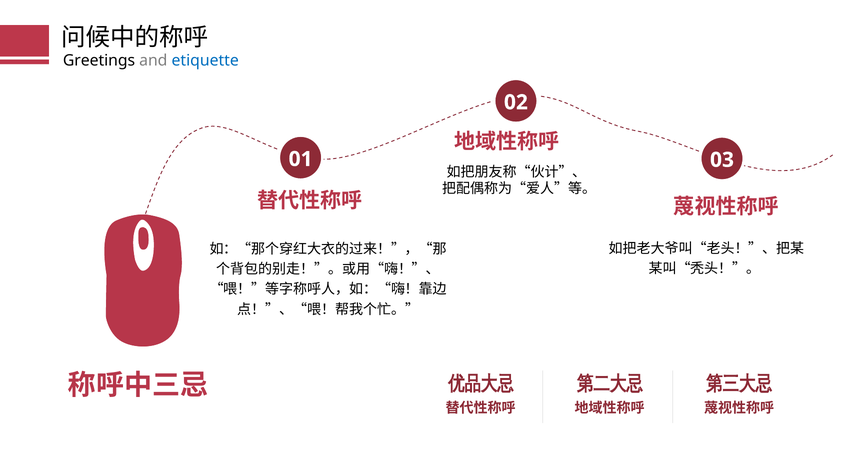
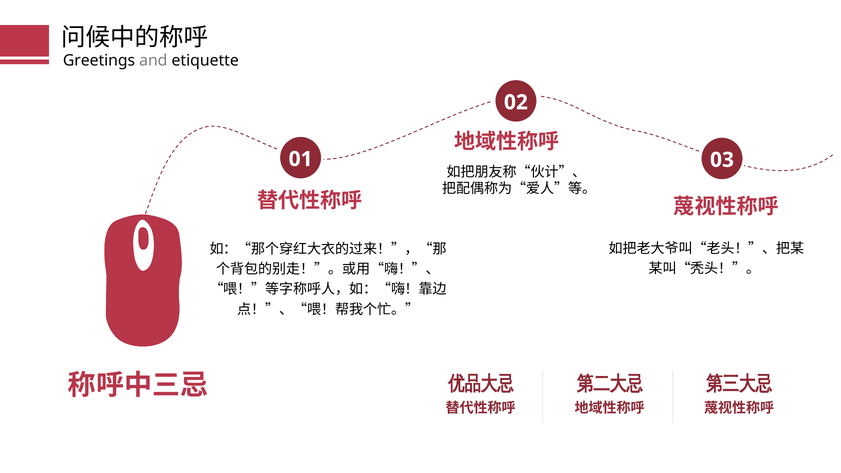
etiquette colour: blue -> black (205, 60)
